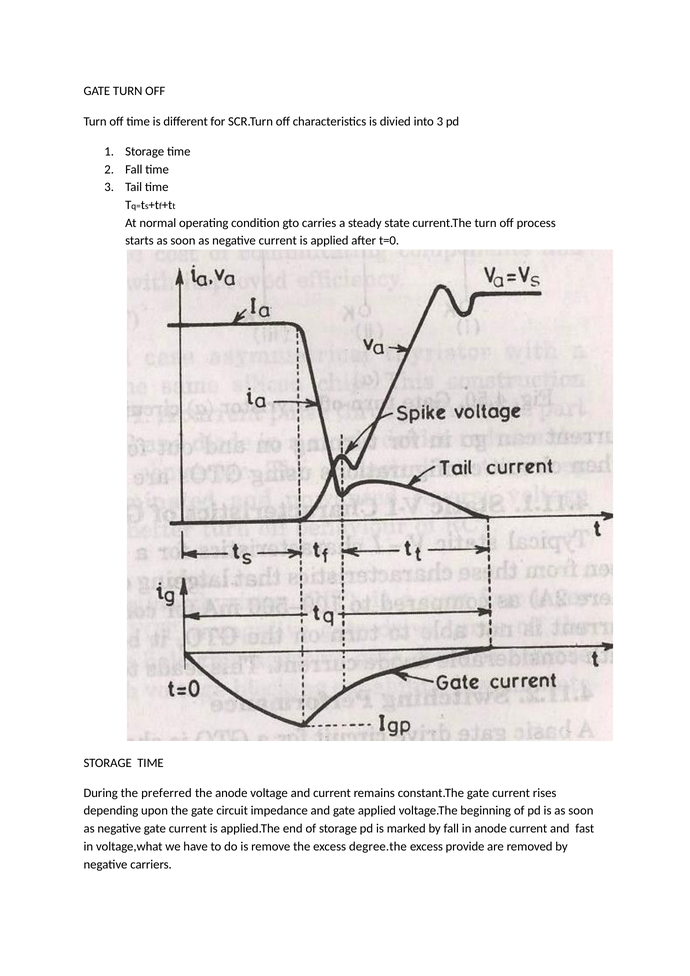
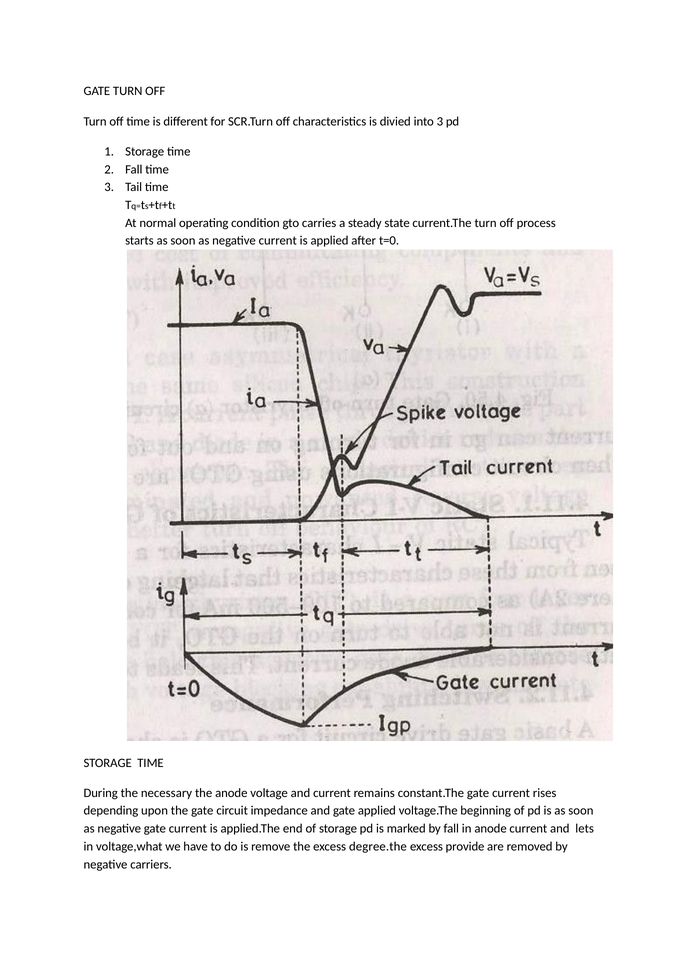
preferred: preferred -> necessary (166, 793)
fast: fast -> lets (585, 829)
